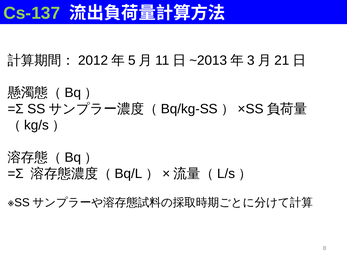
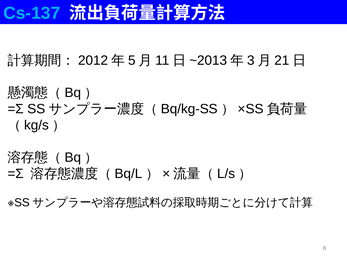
Cs-137 colour: light green -> light blue (32, 13)
